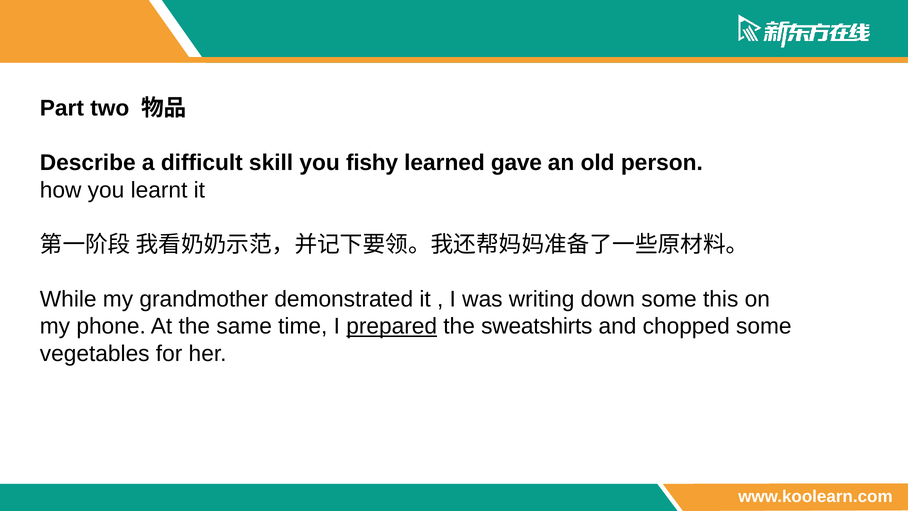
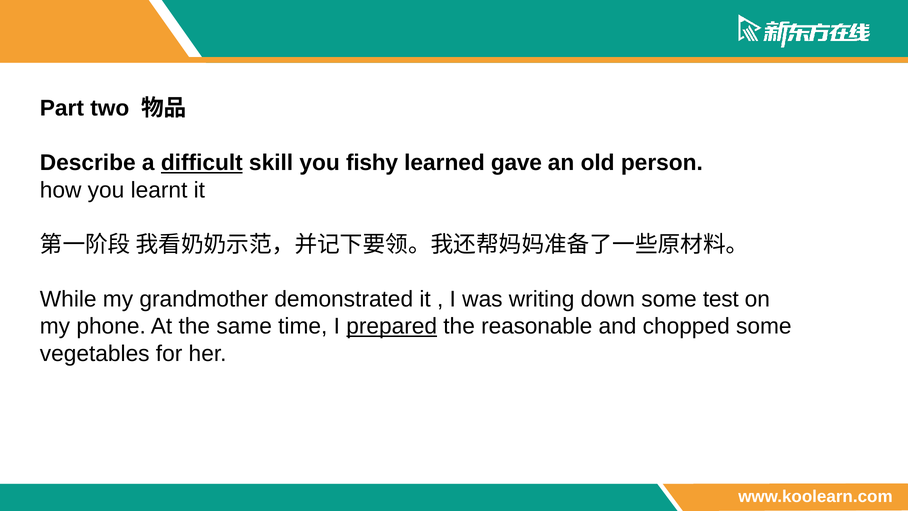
difficult underline: none -> present (202, 163)
this: this -> test (721, 299)
sweatshirts: sweatshirts -> reasonable (537, 326)
